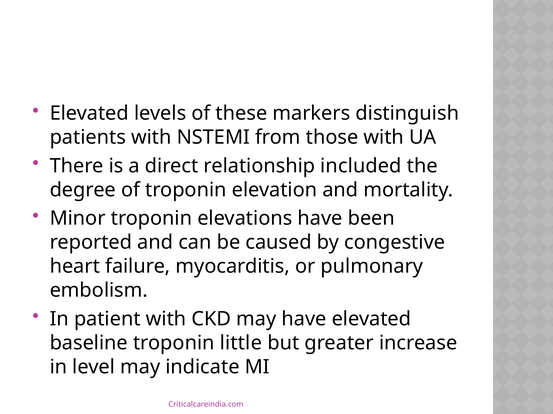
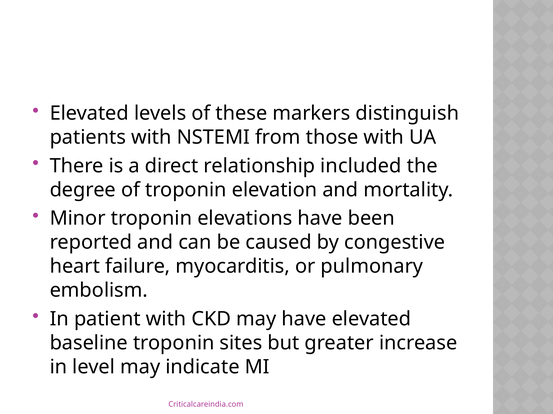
little: little -> sites (241, 343)
